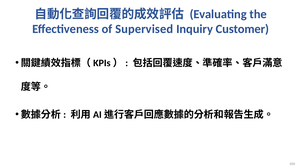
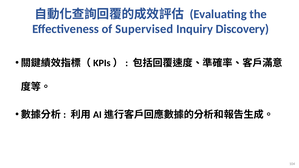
Customer: Customer -> Discovery (242, 29)
